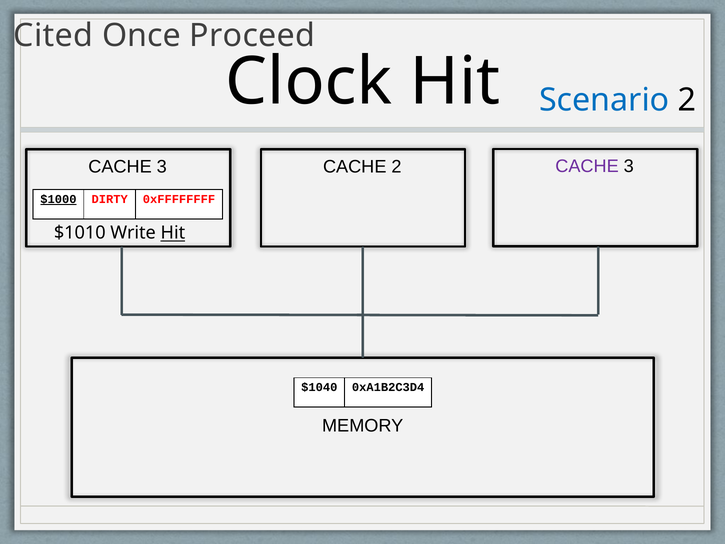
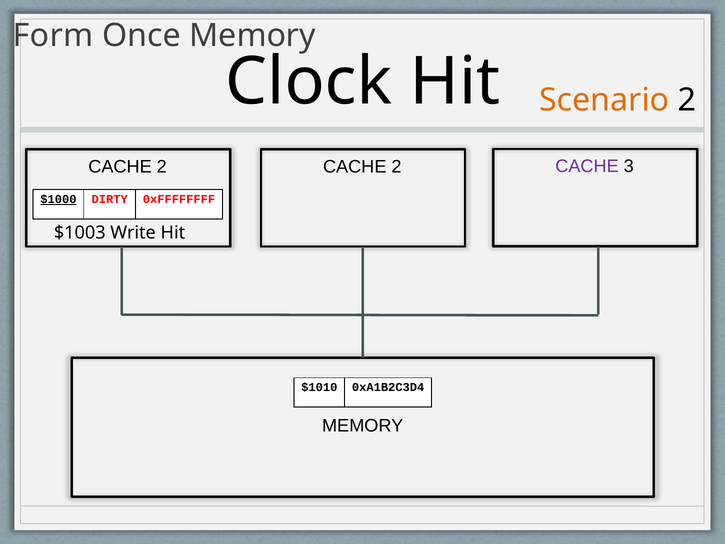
Cited: Cited -> Form (53, 36)
Once Proceed: Proceed -> Memory (252, 36)
Scenario colour: blue -> orange (604, 100)
3: 3 -> 2 (162, 167)
$1010: $1010 -> $1003 (80, 233)
Hit underline: present -> none (173, 233)
$1040: $1040 -> $1010 (319, 387)
